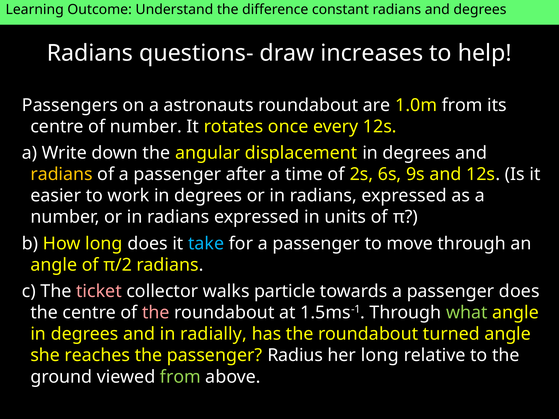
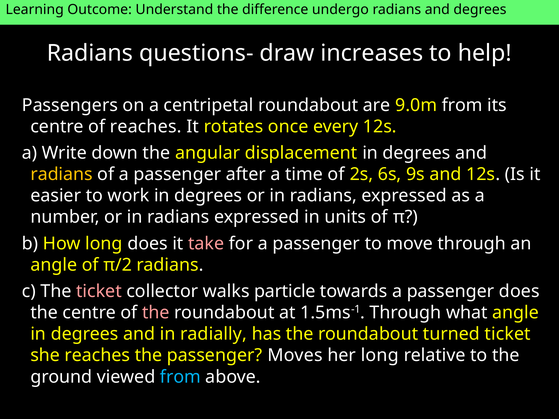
constant: constant -> undergo (340, 9)
astronauts: astronauts -> centripetal (209, 105)
1.0m: 1.0m -> 9.0m (416, 105)
of number: number -> reaches (146, 127)
take colour: light blue -> pink (206, 244)
what colour: light green -> white (467, 313)
turned angle: angle -> ticket (508, 334)
Radius: Radius -> Moves (295, 356)
from colour: light green -> light blue (180, 377)
